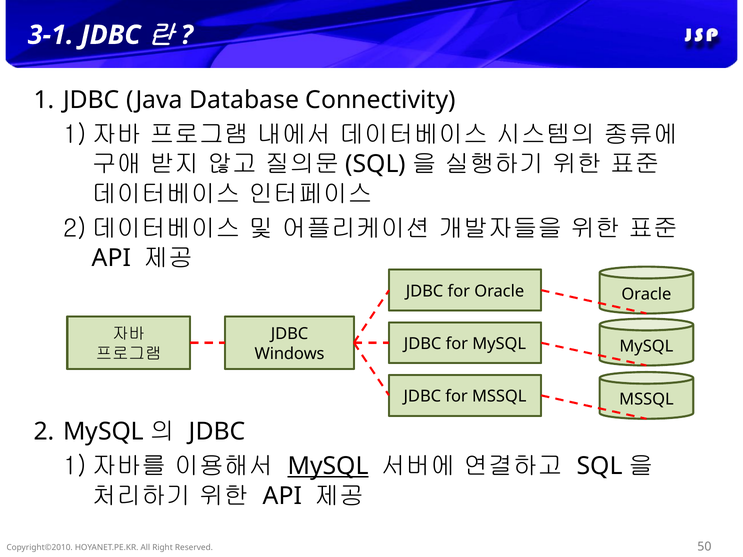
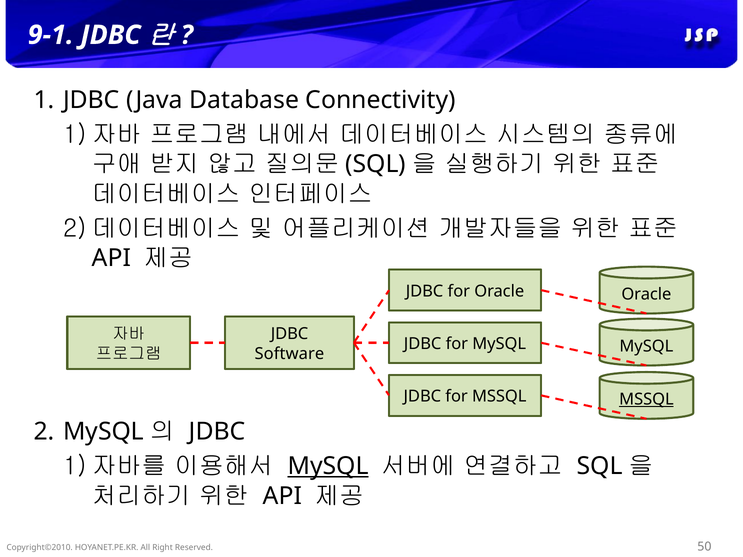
3-1: 3-1 -> 9-1 (51, 35)
Windows: Windows -> Software (289, 354)
MSSQL underline: none -> present (646, 400)
